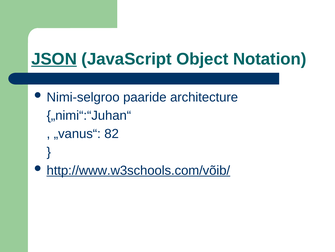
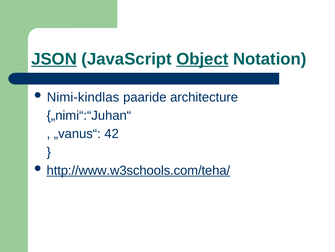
Object underline: none -> present (202, 59)
Nimi-selgroo: Nimi-selgroo -> Nimi-kindlas (83, 97)
82: 82 -> 42 (112, 133)
http://www.w3schools.com/võib/: http://www.w3schools.com/võib/ -> http://www.w3schools.com/teha/ (138, 170)
